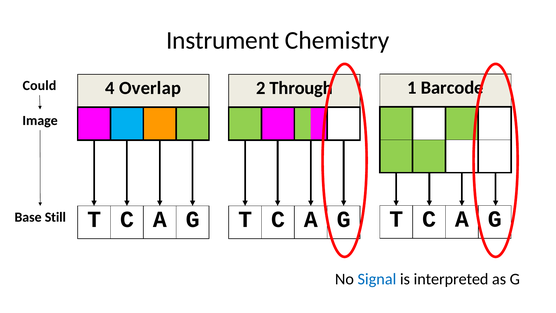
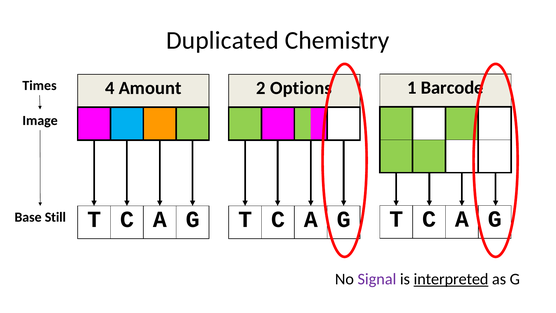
Instrument: Instrument -> Duplicated (223, 40)
Could: Could -> Times (40, 86)
Overlap: Overlap -> Amount (150, 88)
Through: Through -> Options (301, 88)
Signal colour: blue -> purple (377, 279)
interpreted underline: none -> present (451, 279)
